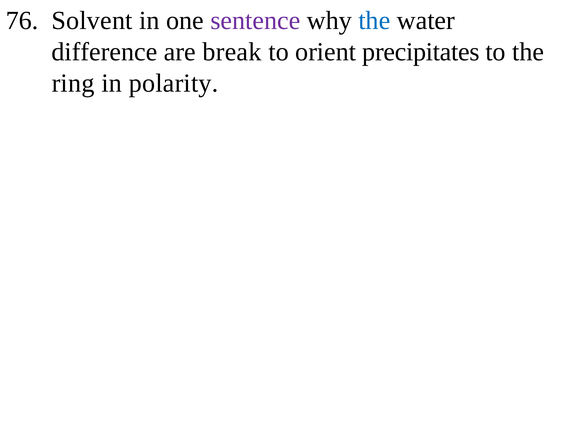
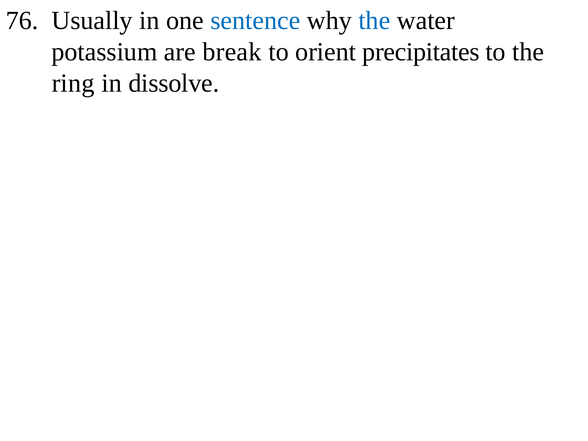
Solvent: Solvent -> Usually (92, 20)
sentence colour: purple -> blue (255, 20)
difference: difference -> potassium (104, 52)
polarity: polarity -> dissolve (174, 83)
